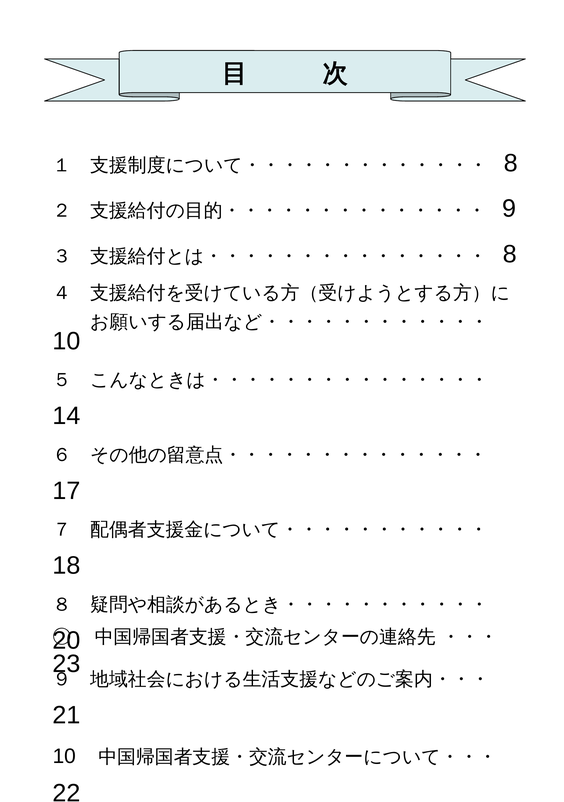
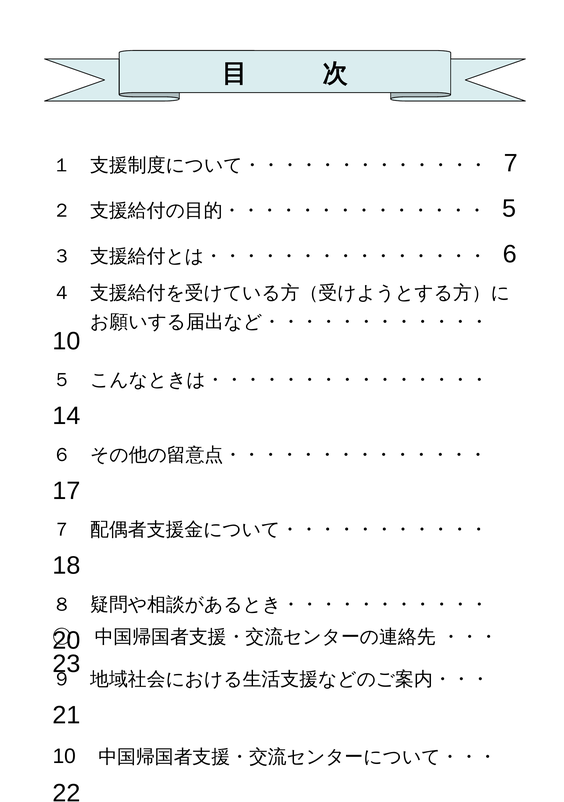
8: 8 -> 7 (511, 163)
9: 9 -> 5 (509, 209)
8: 8 -> 6 (510, 254)
